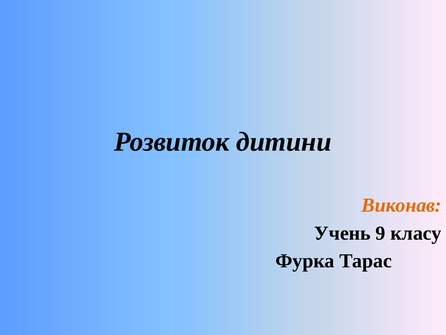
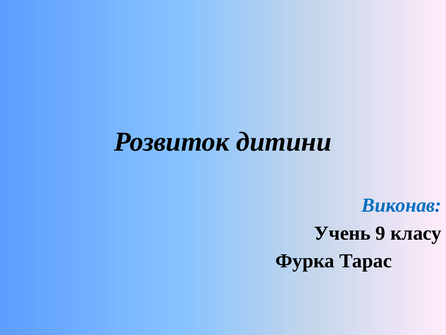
Виконав colour: orange -> blue (402, 205)
